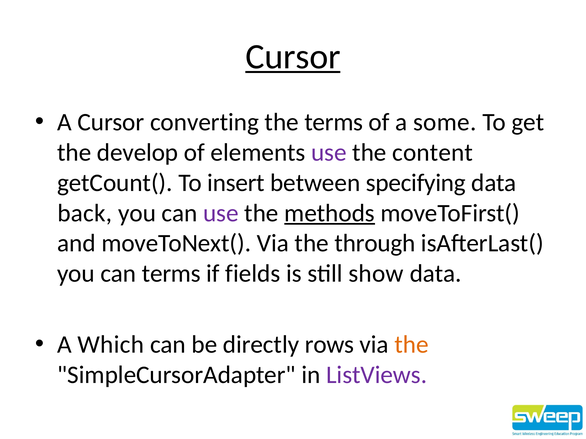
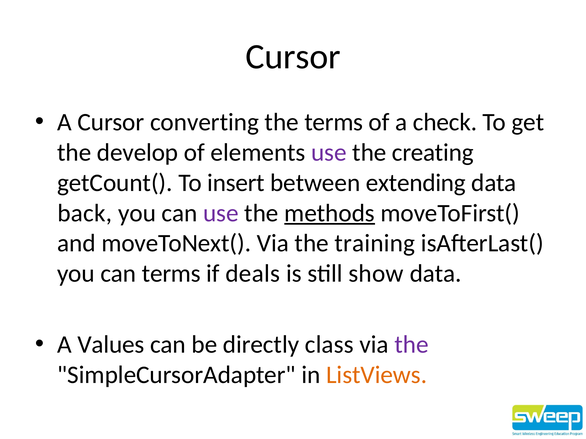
Cursor underline: present -> none (293, 57)
some: some -> check (445, 122)
content: content -> creating (433, 153)
specifying: specifying -> extending (416, 183)
through: through -> training (375, 244)
fields: fields -> deals (253, 274)
Which: Which -> Values (111, 345)
rows: rows -> class (329, 345)
the colour: orange -> purple (411, 345)
ListViews colour: purple -> orange (377, 375)
